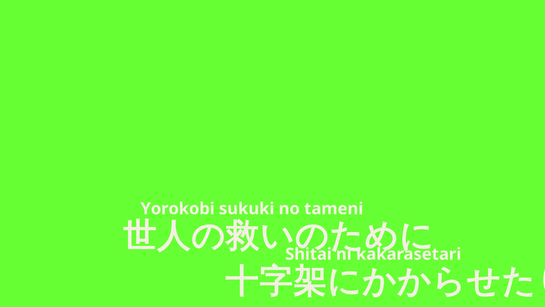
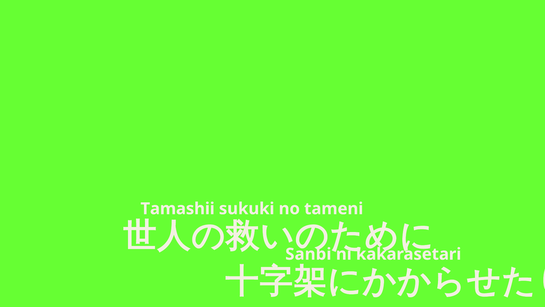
Yorokobi: Yorokobi -> Tamashii (178, 208)
Shitai: Shitai -> Sanbi (308, 254)
